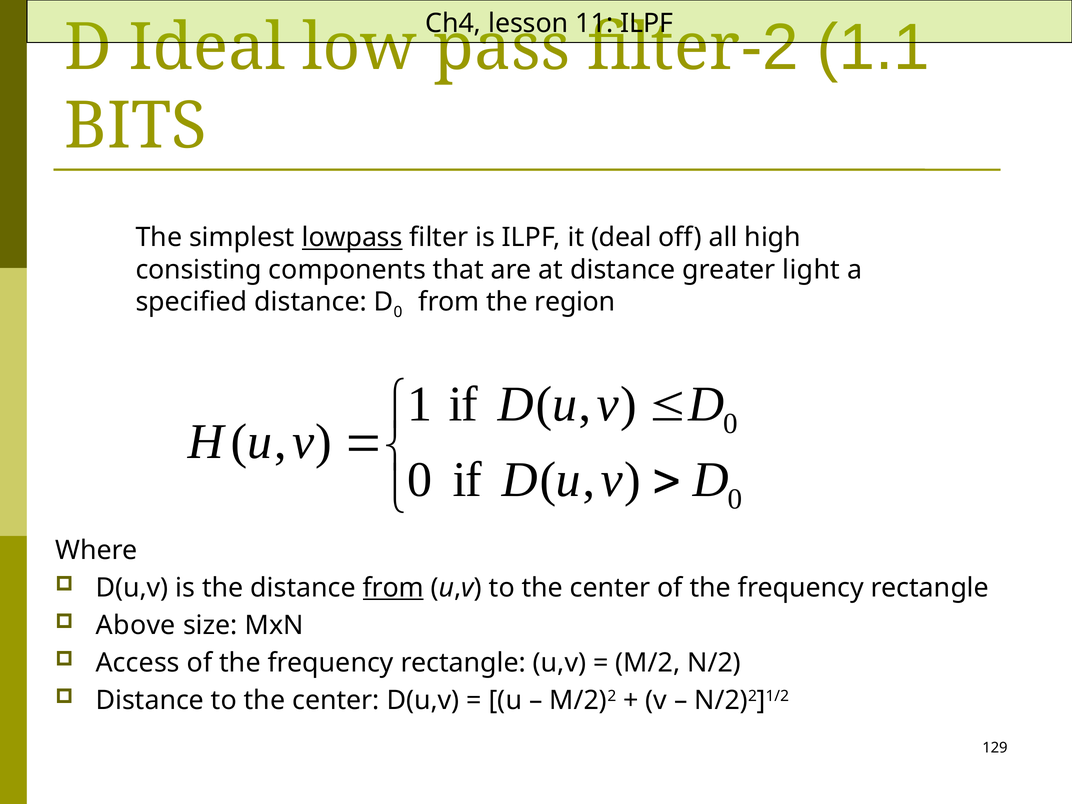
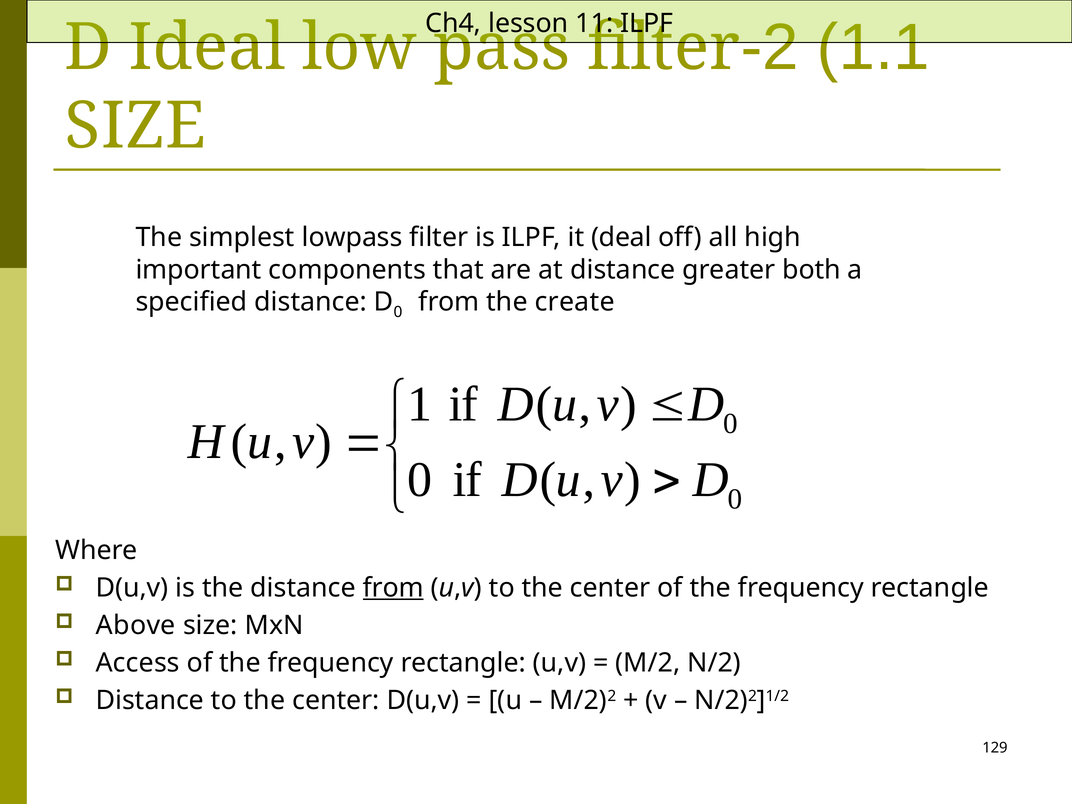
BITS: BITS -> SIZE (135, 126)
lowpass underline: present -> none (352, 238)
consisting: consisting -> important (199, 270)
light: light -> both (812, 270)
region: region -> create (575, 302)
